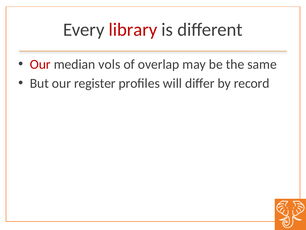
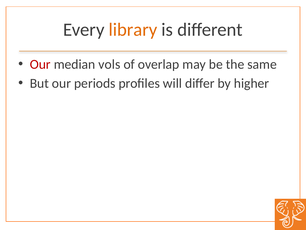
library colour: red -> orange (133, 30)
register: register -> periods (95, 83)
record: record -> higher (252, 83)
